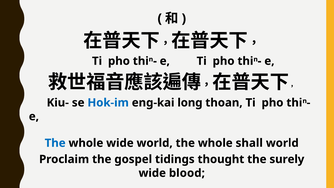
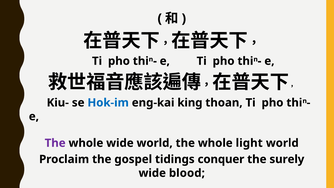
long: long -> king (190, 103)
The colour: blue -> purple (55, 143)
shall: shall -> light (249, 143)
thought: thought -> conquer (221, 159)
